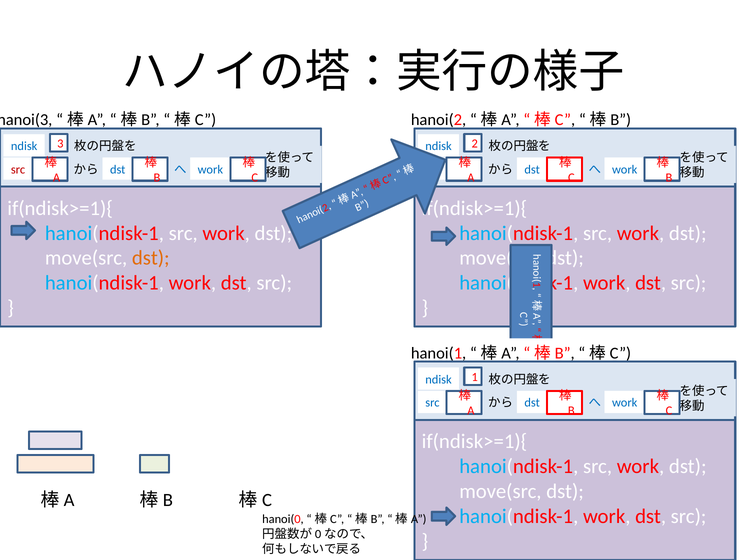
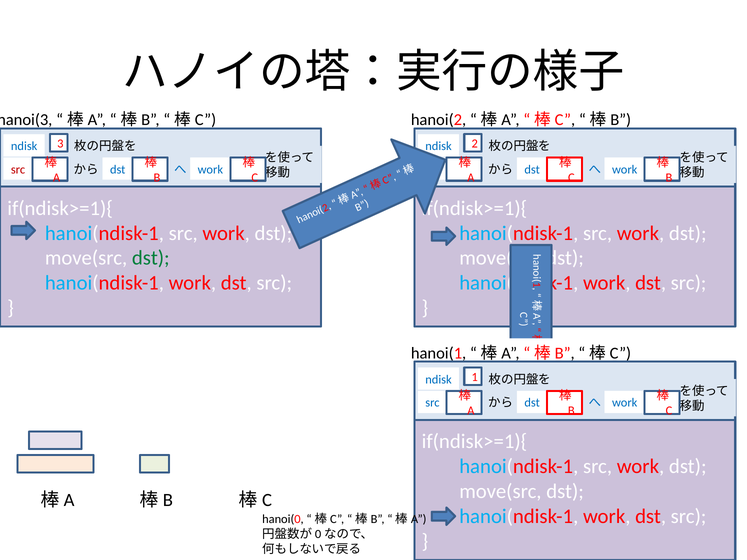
dst colour: orange -> green (151, 258)
